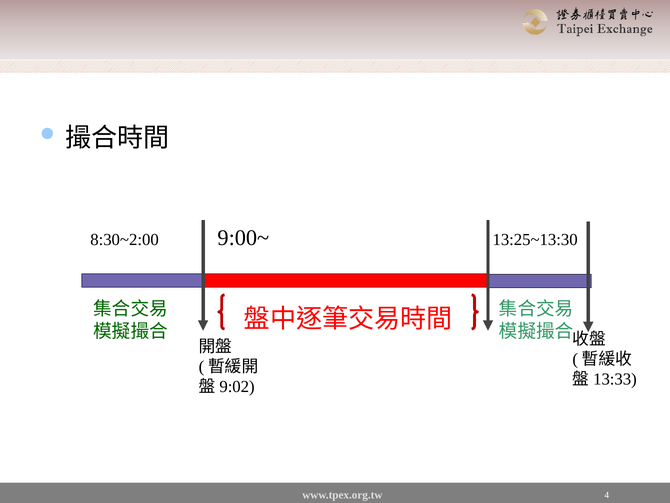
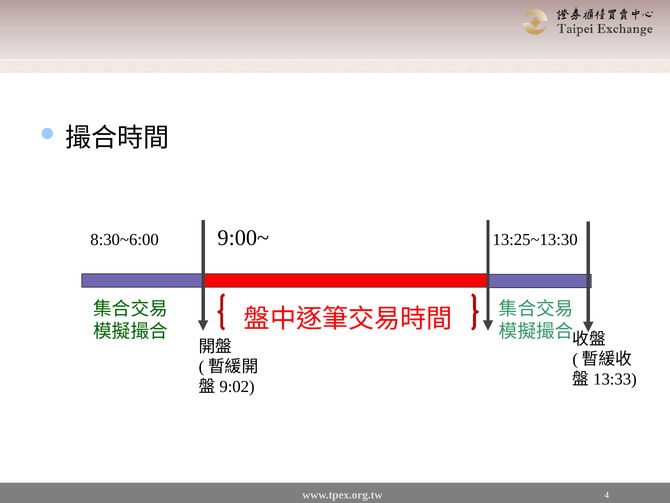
8:30~2:00: 8:30~2:00 -> 8:30~6:00 (125, 240)
